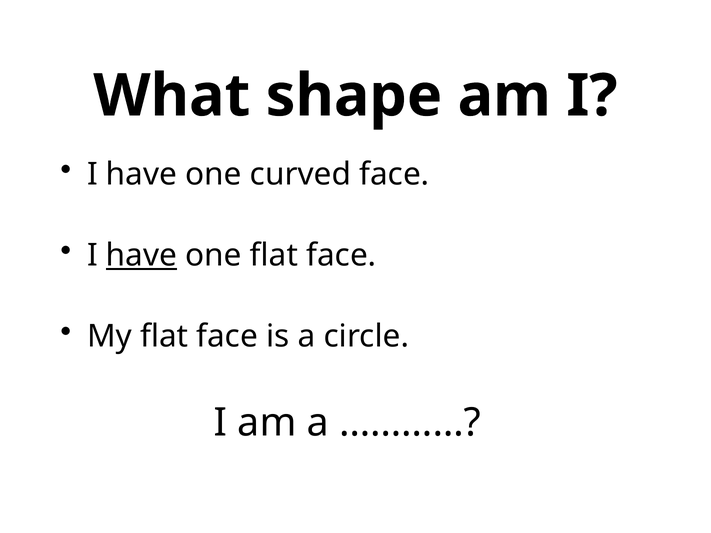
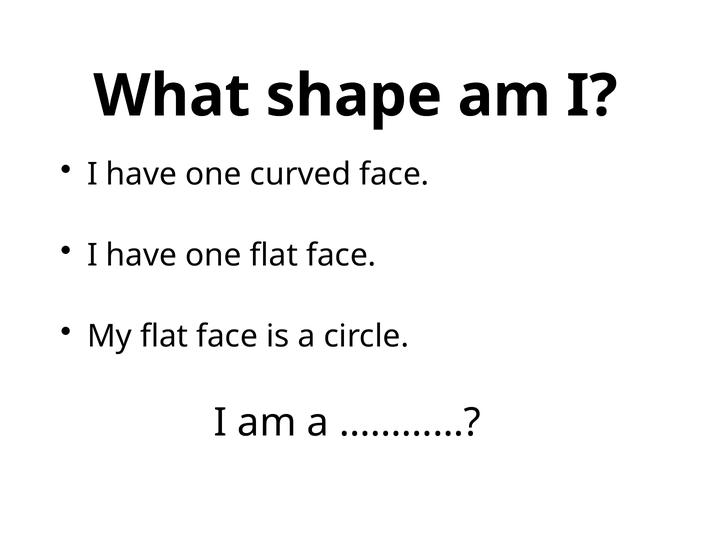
have underline: present -> none (142, 255)
